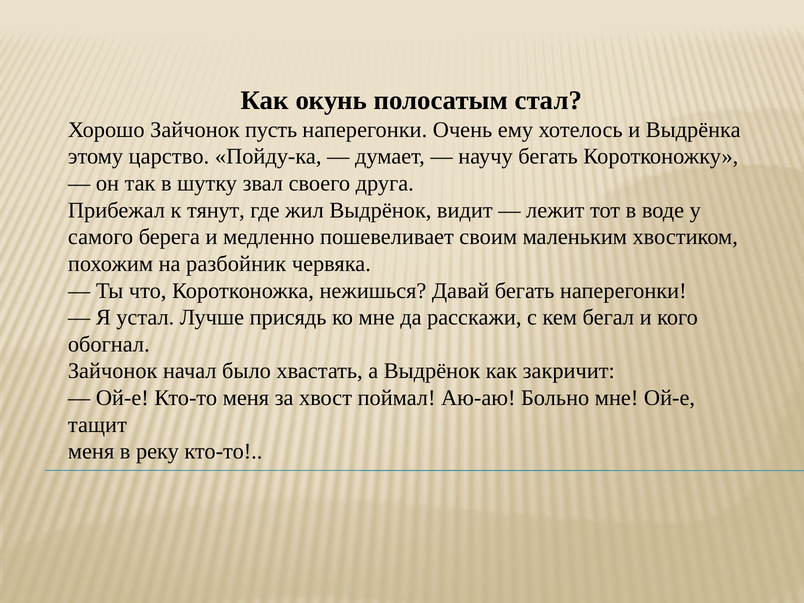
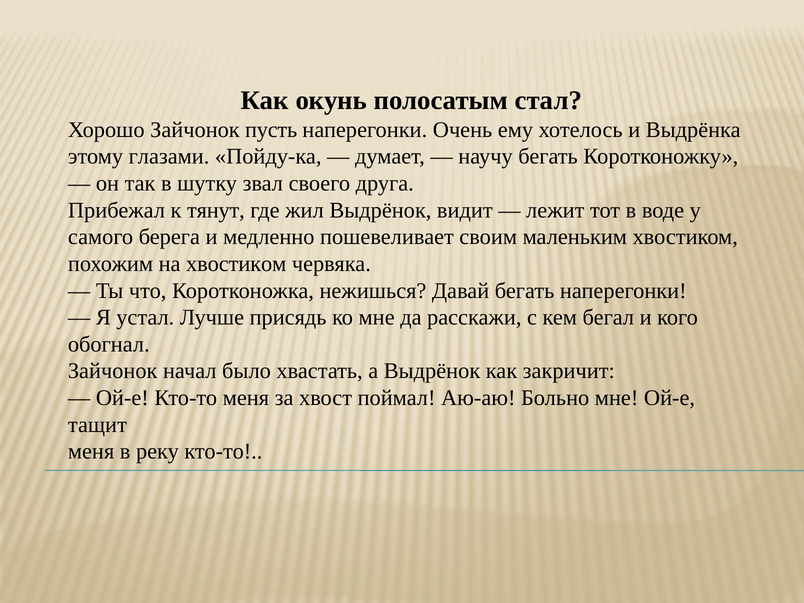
царство: царство -> глазами (169, 157)
на разбойник: разбойник -> хвостиком (236, 264)
